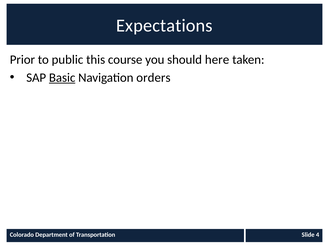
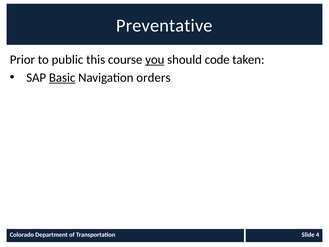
Expectations: Expectations -> Preventative (164, 26)
you underline: none -> present (155, 60)
here: here -> code (217, 60)
